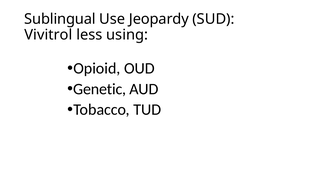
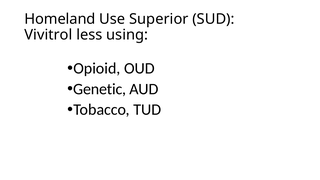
Sublingual: Sublingual -> Homeland (60, 19)
Jeopardy: Jeopardy -> Superior (159, 19)
